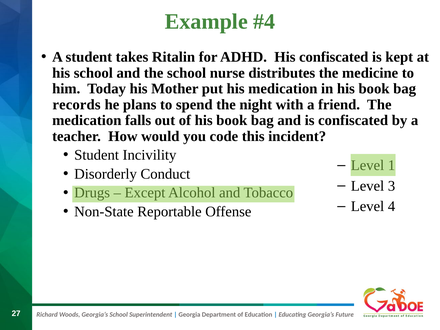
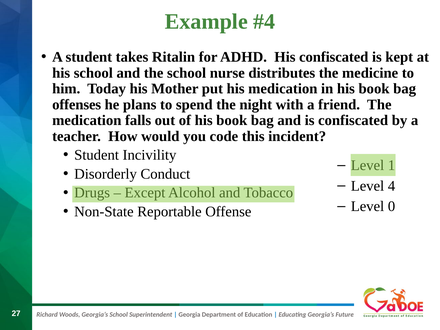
records: records -> offenses (77, 105)
3: 3 -> 4 (392, 186)
4: 4 -> 0 (392, 206)
